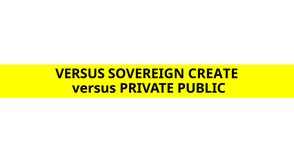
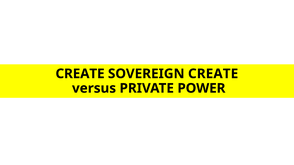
VERSUS: VERSUS -> CREATE (80, 74)
PUBLIC: PUBLIC -> POWER (201, 88)
